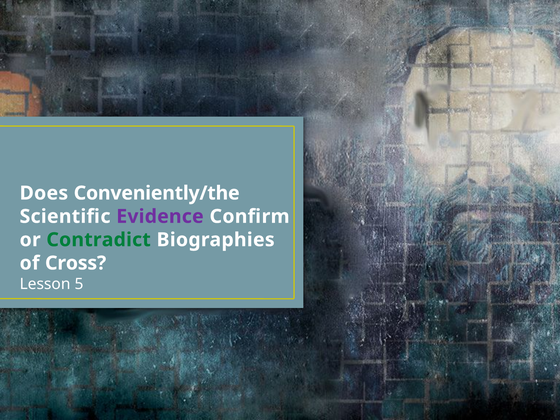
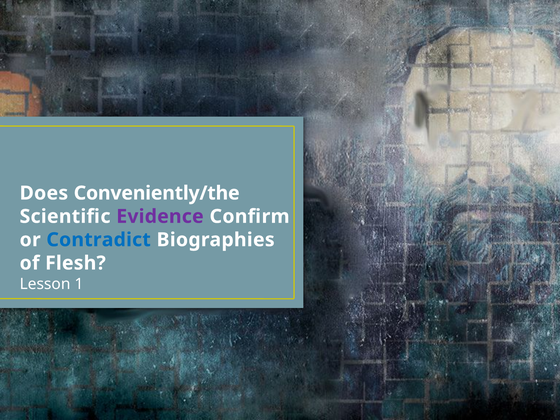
Contradict colour: green -> blue (99, 240)
Cross: Cross -> Flesh (75, 263)
5: 5 -> 1 (79, 284)
